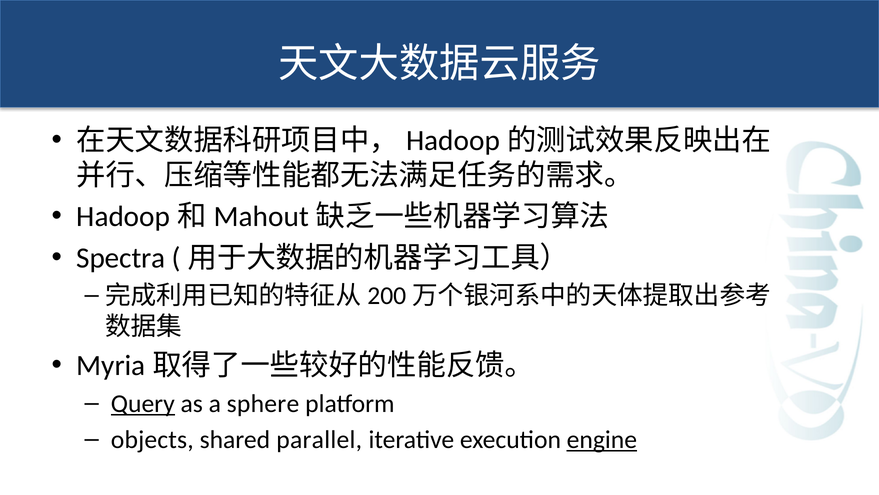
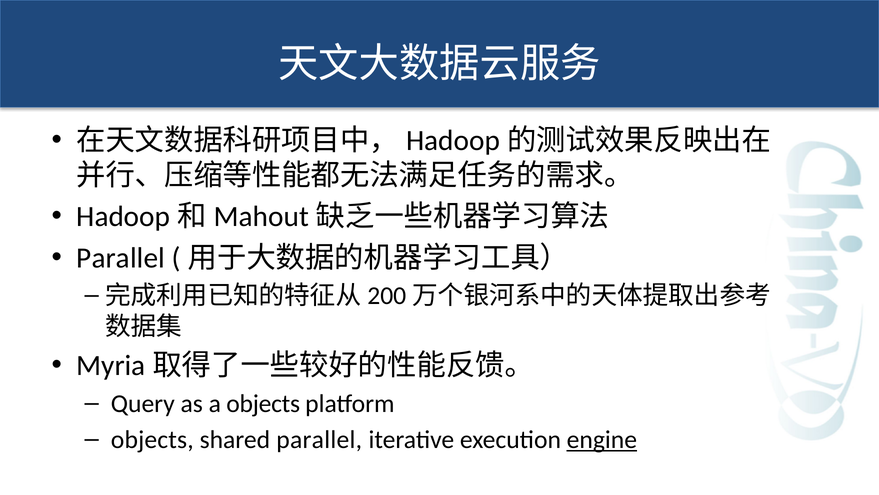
Spectra: Spectra -> Parallel (121, 258)
Query underline: present -> none (143, 403)
a sphere: sphere -> objects (263, 403)
